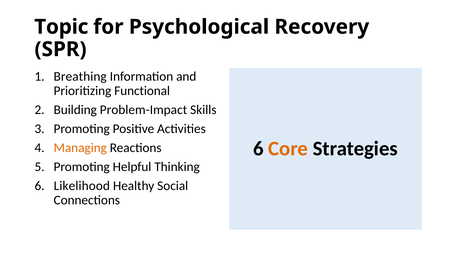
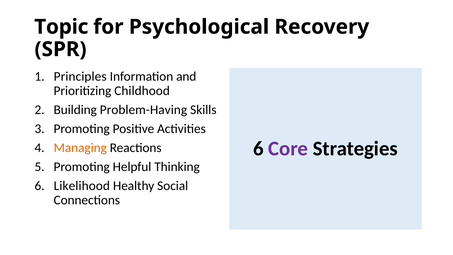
Breathing: Breathing -> Principles (80, 77)
Functional: Functional -> Childhood (142, 91)
Problem-Impact: Problem-Impact -> Problem-Having (143, 110)
Core colour: orange -> purple (288, 149)
